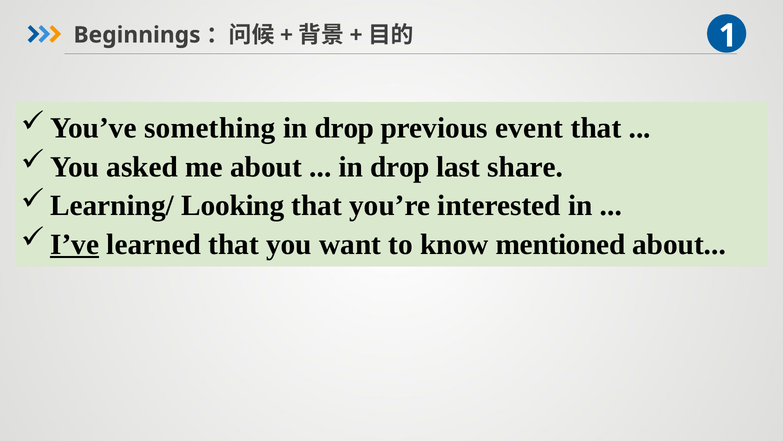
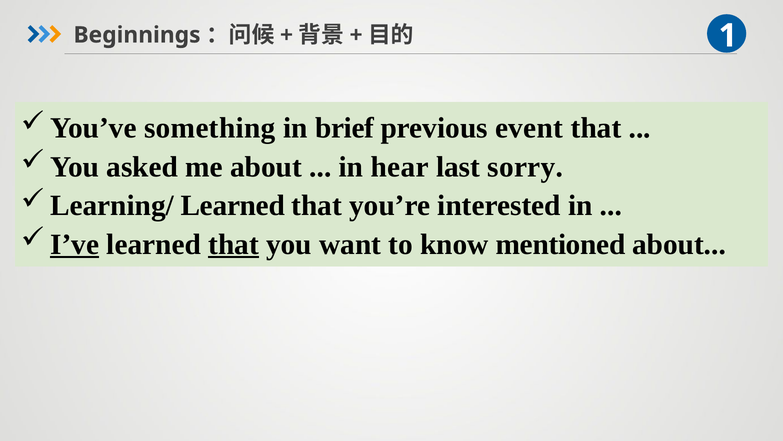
drop: drop -> brief (345, 128)
drop: drop -> hear (400, 167)
share: share -> sorry (525, 167)
Learning/ Looking: Looking -> Learned (233, 205)
that underline: none -> present (234, 244)
